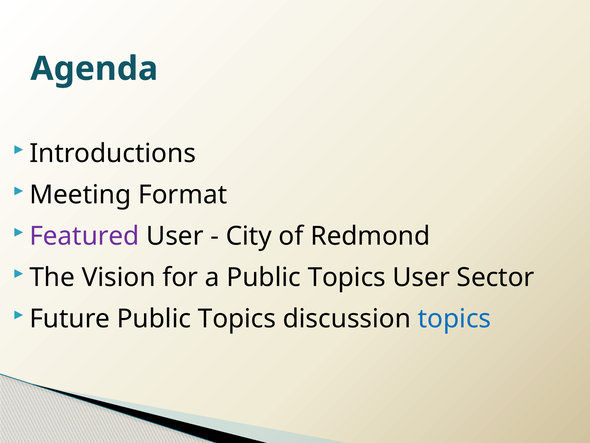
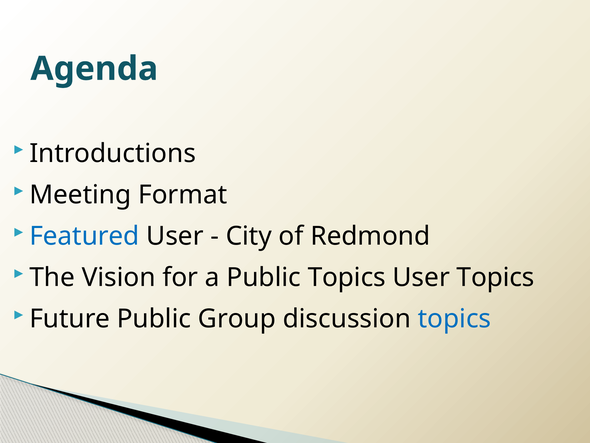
Featured colour: purple -> blue (84, 236)
User Sector: Sector -> Topics (496, 277)
Future Public Topics: Topics -> Group (237, 318)
